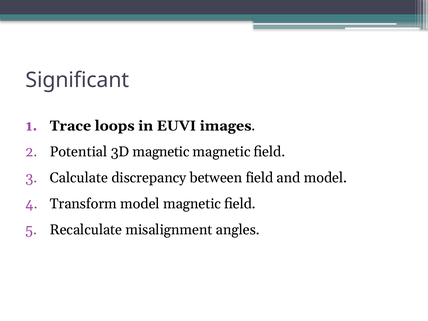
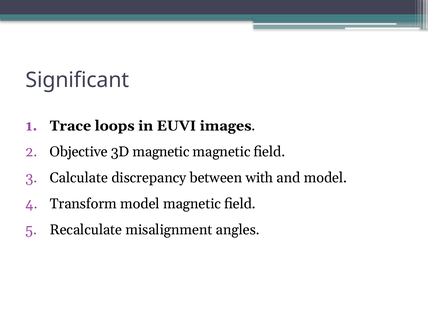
Potential: Potential -> Objective (79, 152)
between field: field -> with (260, 178)
